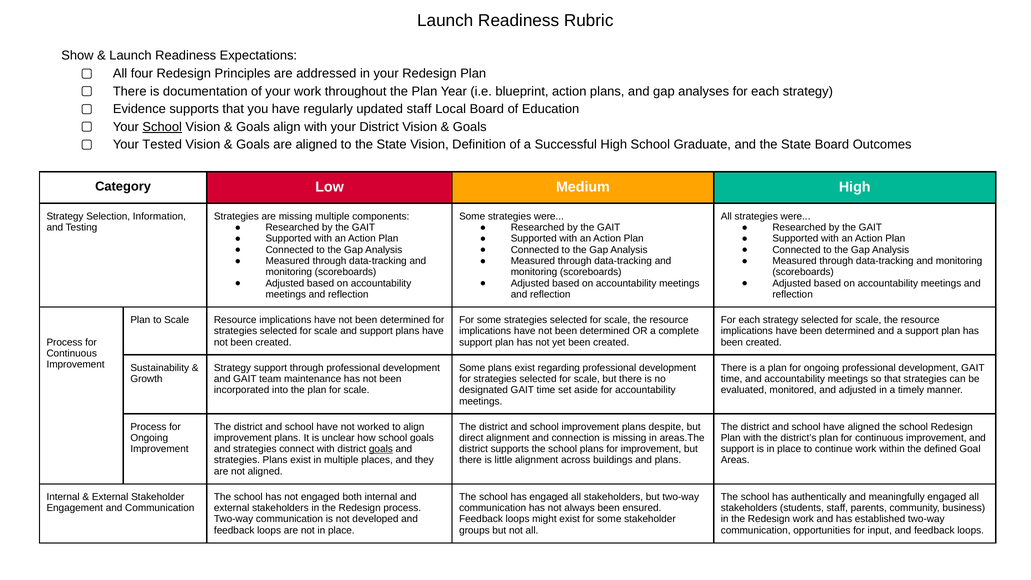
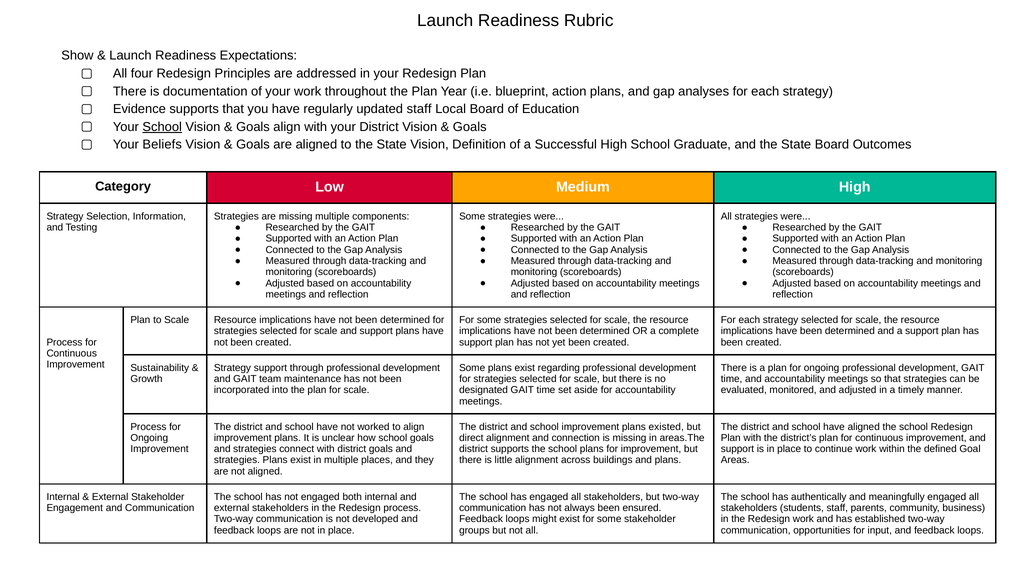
Tested: Tested -> Beliefs (162, 145)
despite: despite -> existed (666, 427)
goals underline: present -> none (381, 449)
